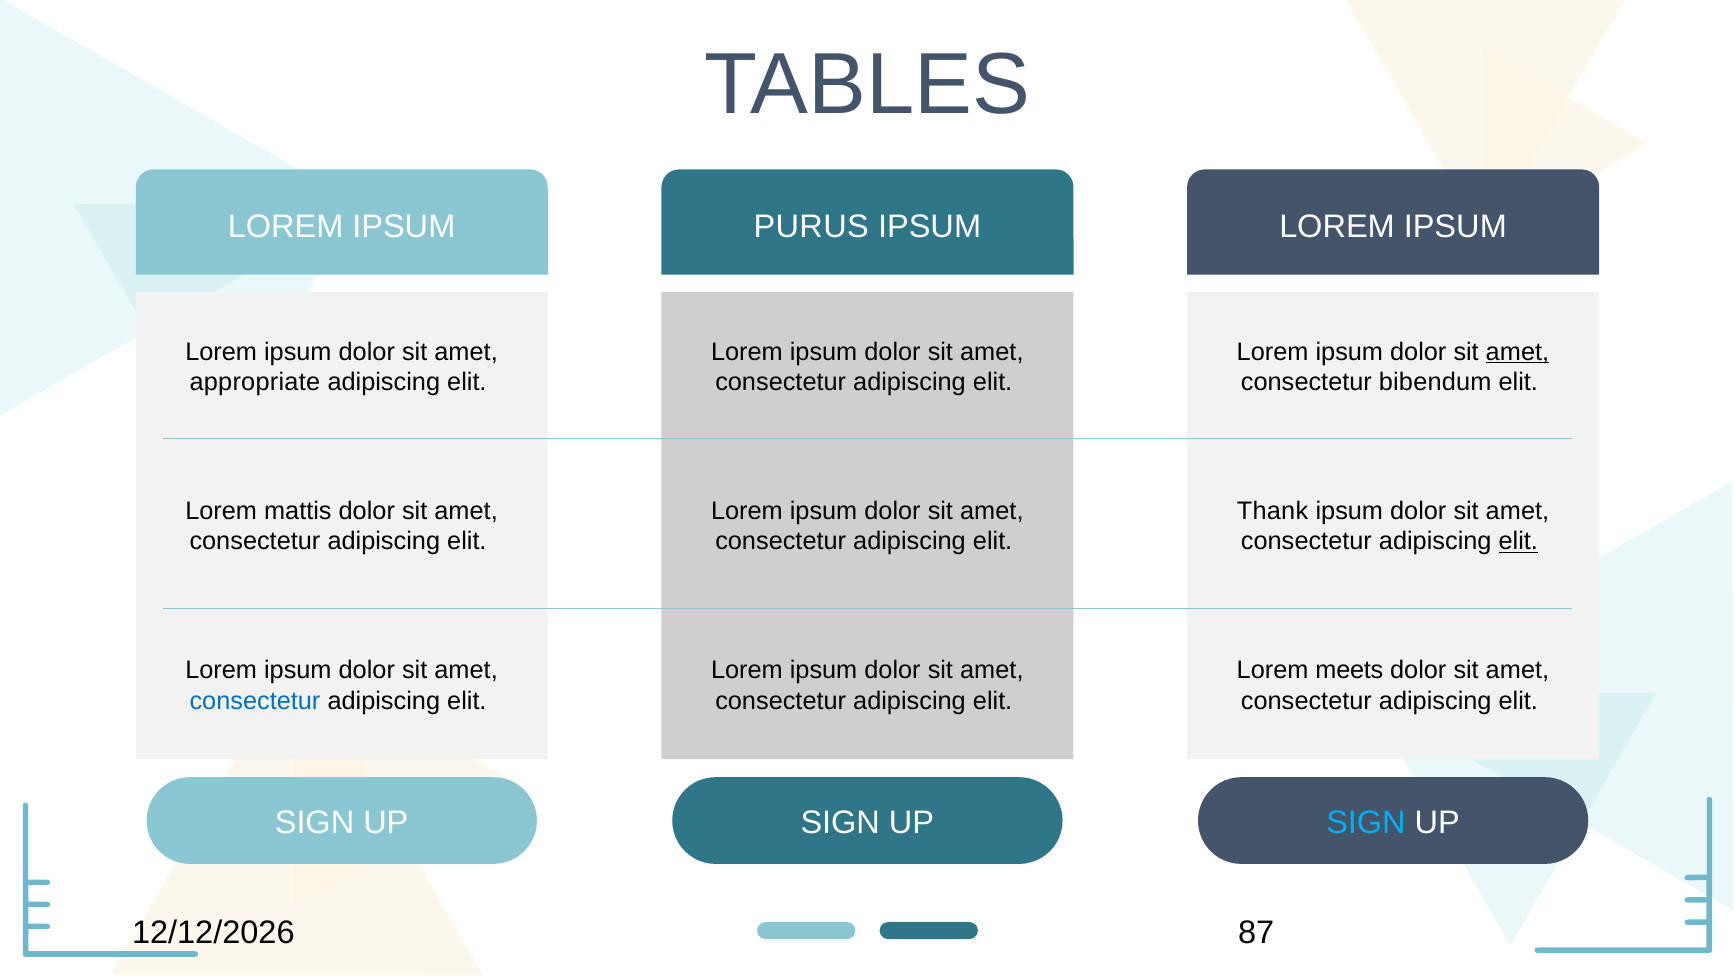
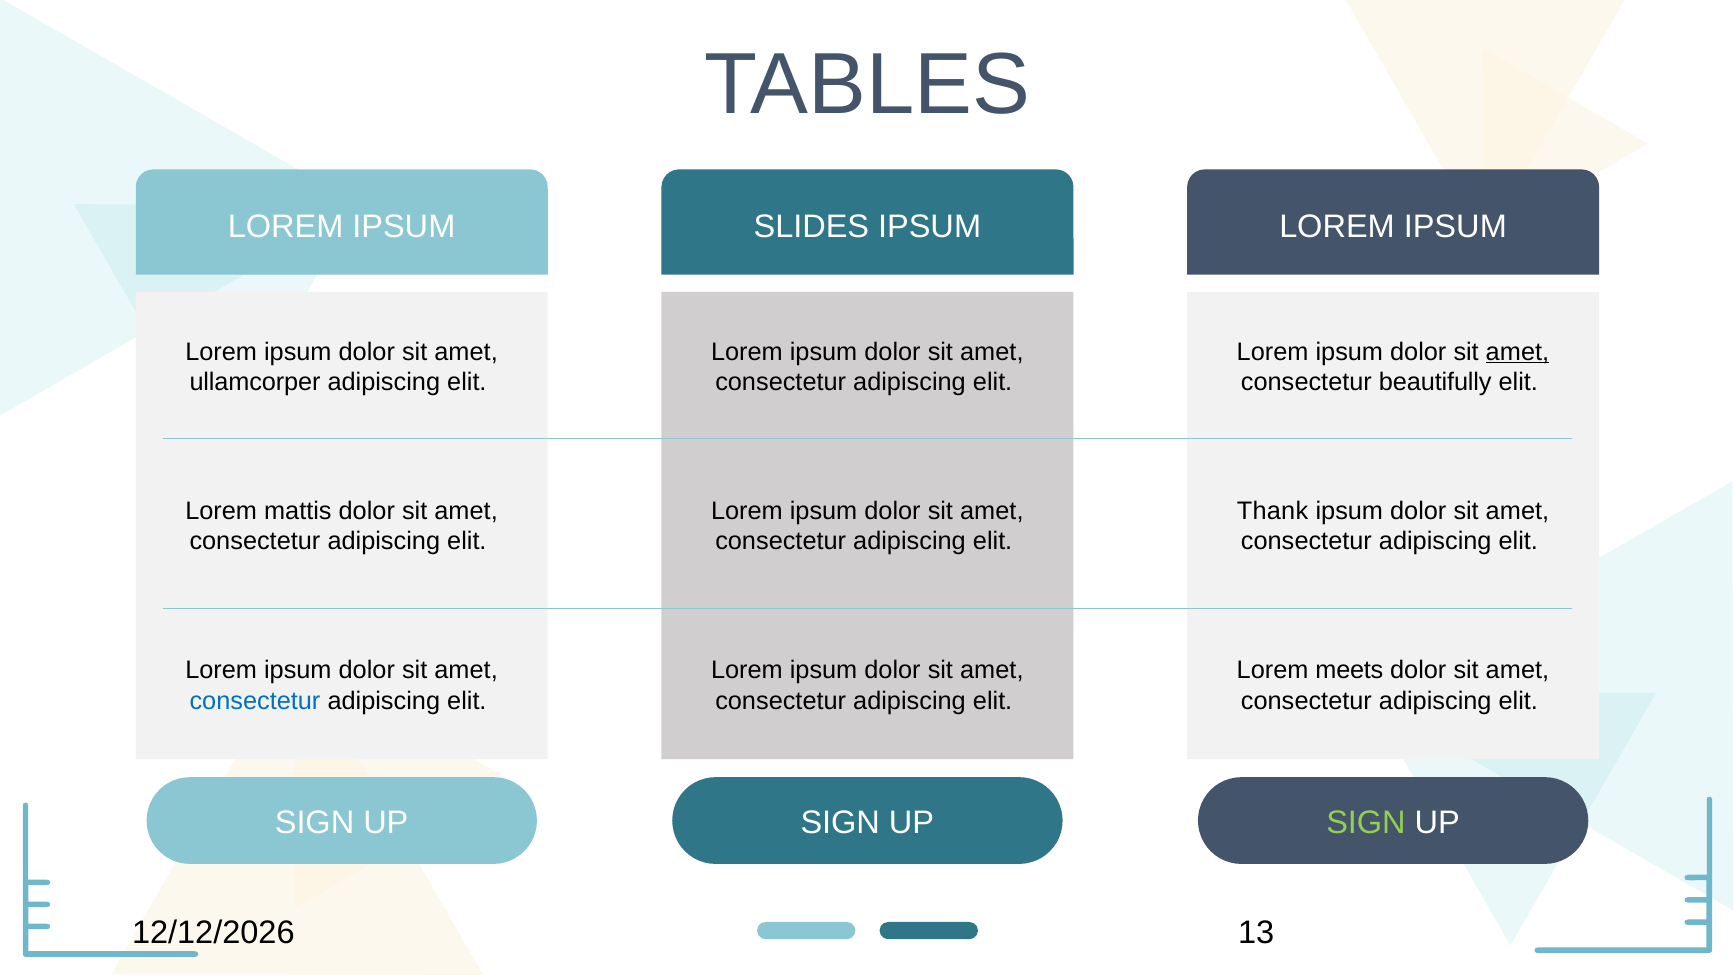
PURUS: PURUS -> SLIDES (811, 227)
appropriate: appropriate -> ullamcorper (255, 382)
bibendum: bibendum -> beautifully (1435, 382)
elit underline: present -> none (1518, 541)
SIGN colour: light blue -> light green (1366, 823)
87: 87 -> 13 (1256, 933)
